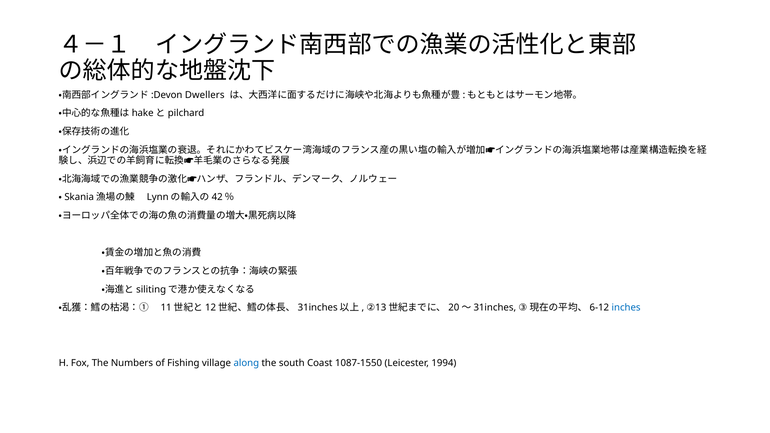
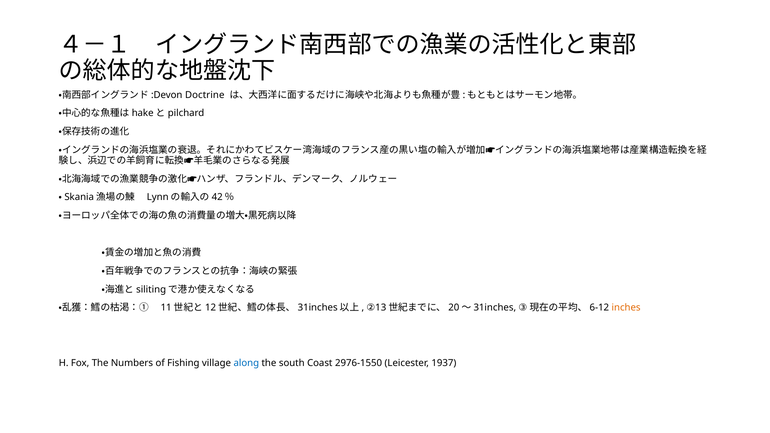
Dwellers: Dwellers -> Doctrine (205, 95)
inches colour: blue -> orange (626, 308)
1087-1550: 1087-1550 -> 2976-1550 (359, 363)
1994: 1994 -> 1937 (444, 363)
